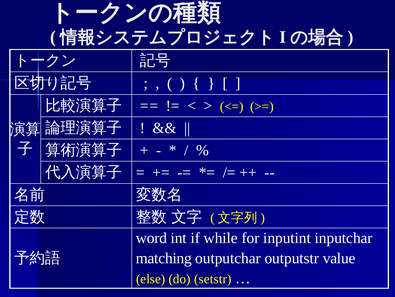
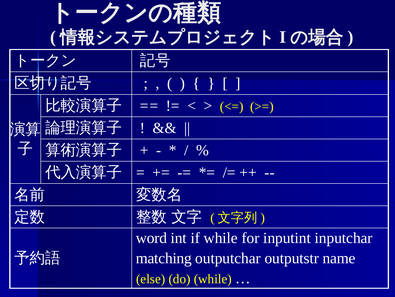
value: value -> name (339, 258)
do setstr: setstr -> while (213, 278)
